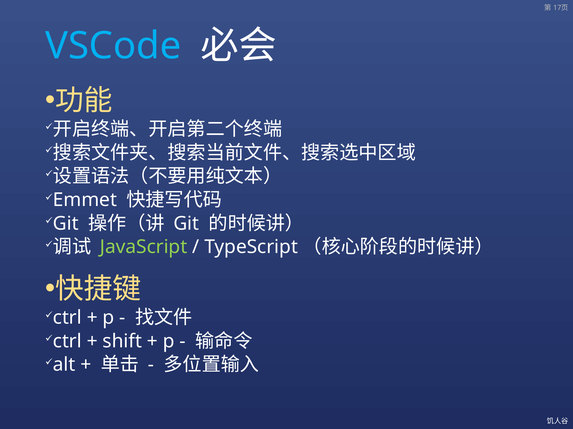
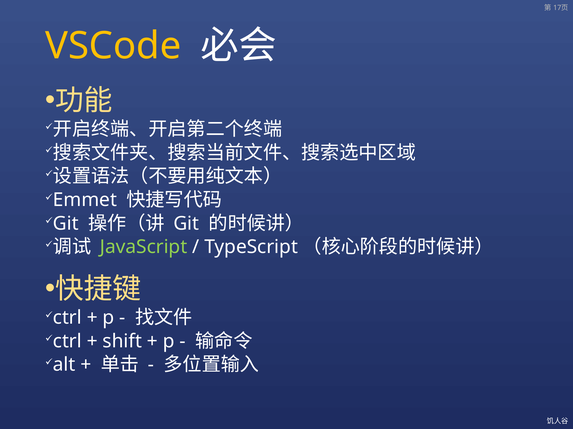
VSCode colour: light blue -> yellow (113, 46)
